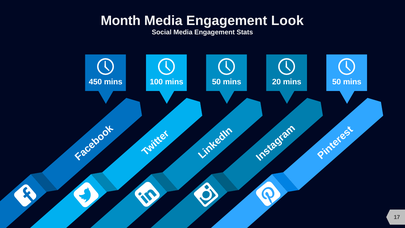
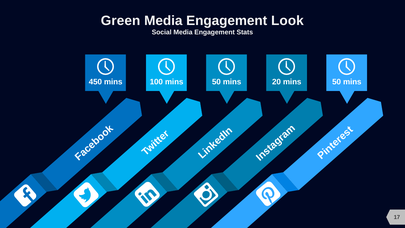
Month: Month -> Green (121, 21)
